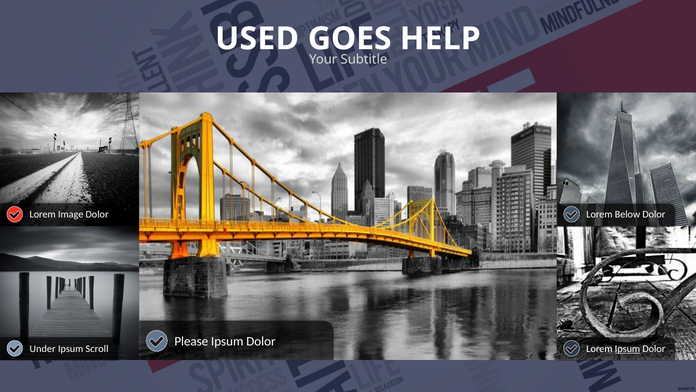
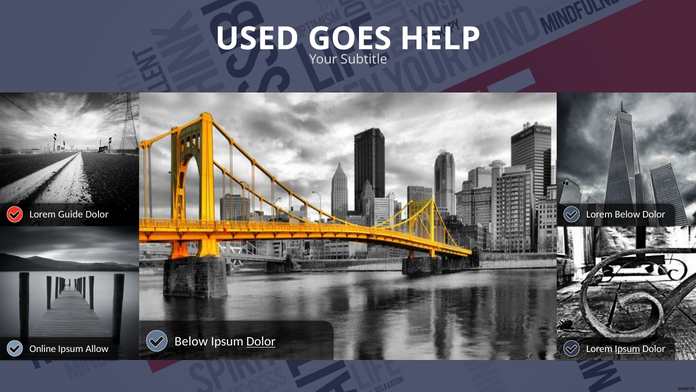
Image: Image -> Guide (71, 214)
Please: Please -> Below (191, 341)
Dolor underline: none -> present (261, 341)
Under: Under -> Online (43, 348)
Scroll: Scroll -> Allow (97, 348)
